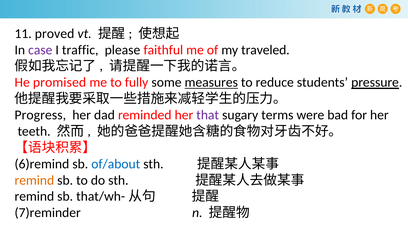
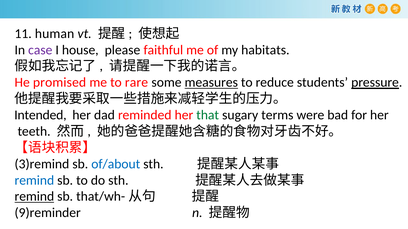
proved: proved -> human (55, 34)
traffic: traffic -> house (80, 50)
traveled: traveled -> habitats (265, 50)
fully: fully -> rare (136, 83)
Progress: Progress -> Intended (40, 115)
that colour: purple -> green (208, 115)
6)remind: 6)remind -> 3)remind (42, 164)
remind colour: orange -> blue (34, 181)
remind underline: none -> present (34, 197)
7)reminder: 7)reminder -> 9)reminder (48, 213)
